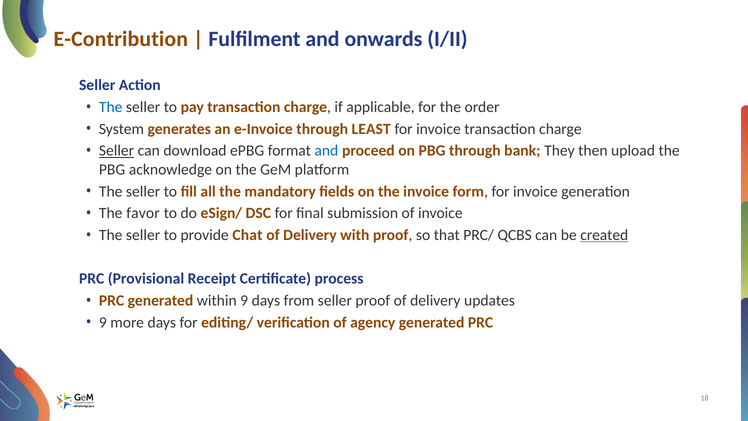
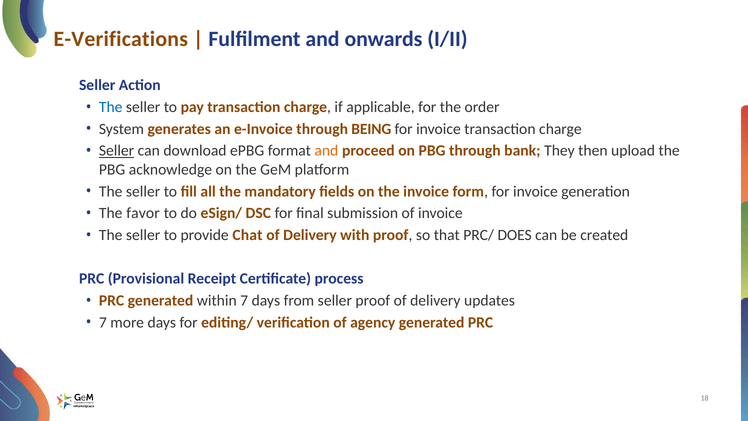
E-Contribution: E-Contribution -> E-Verifications (121, 39)
LEAST: LEAST -> BEING (371, 129)
and colour: blue -> orange (326, 151)
QCBS: QCBS -> DOES (515, 235)
created underline: present -> none (604, 235)
within 9: 9 -> 7 (244, 300)
9: 9 -> 7 (103, 322)
